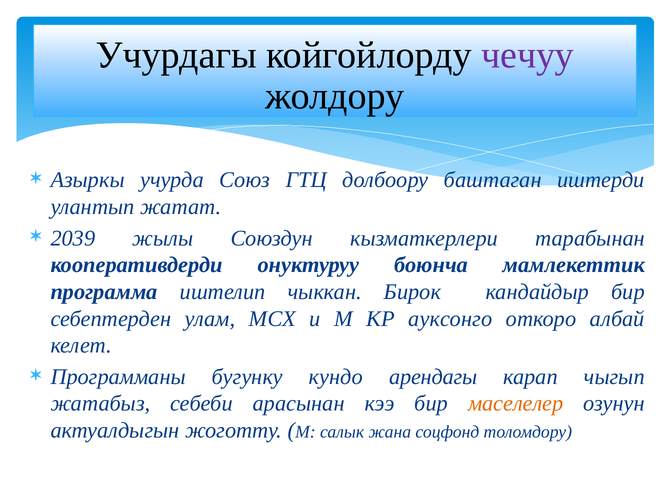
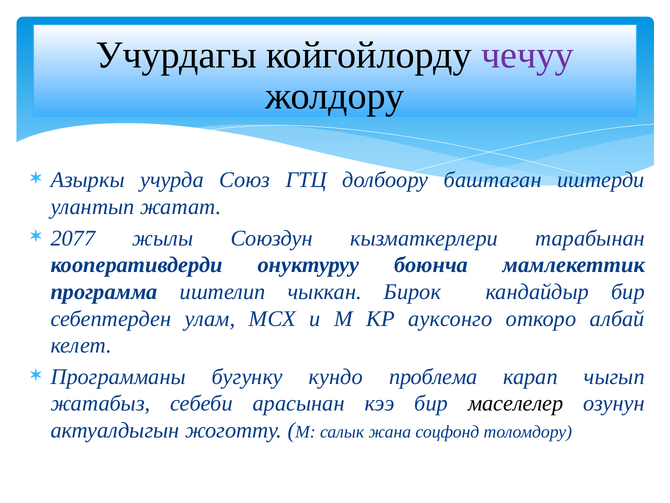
2039: 2039 -> 2077 (73, 238)
арендагы: арендагы -> проблема (433, 376)
маселелер colour: orange -> black (516, 403)
